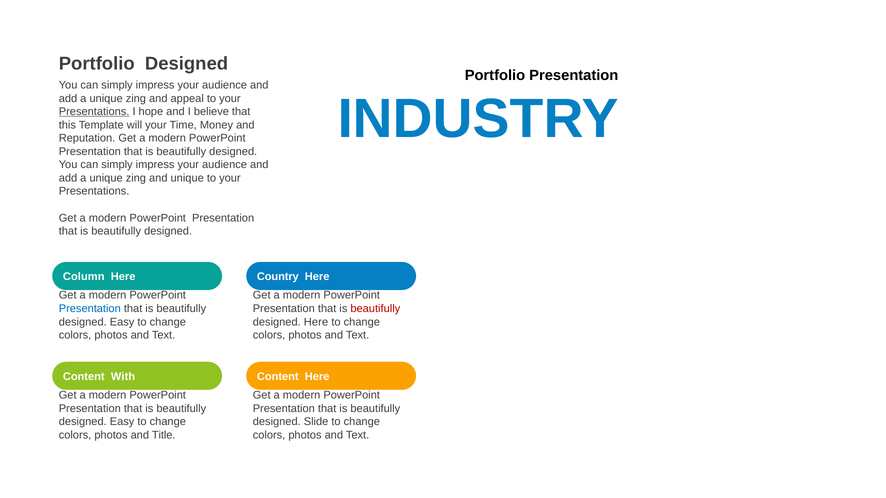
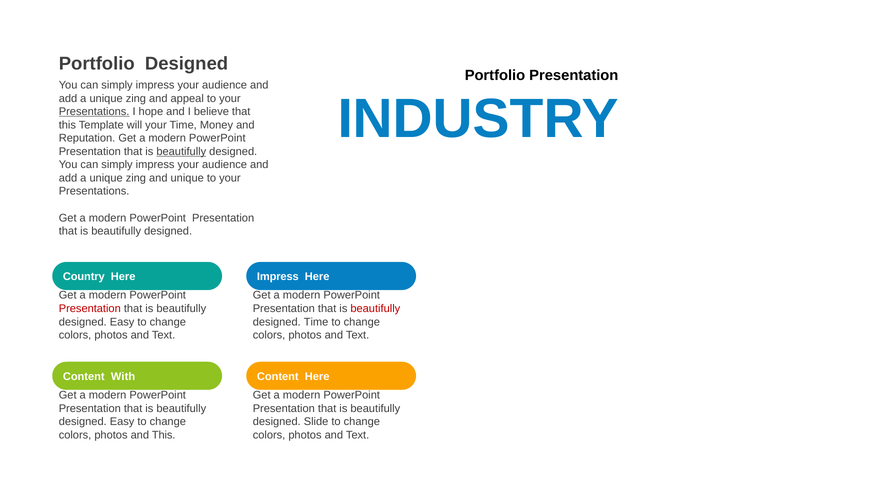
beautifully underline: none -> present (181, 152)
Column: Column -> Country (84, 277)
Country: Country -> Impress (278, 277)
Presentation colour: blue -> red (90, 309)
designed Here: Here -> Time (316, 322)
and Title: Title -> This (164, 435)
